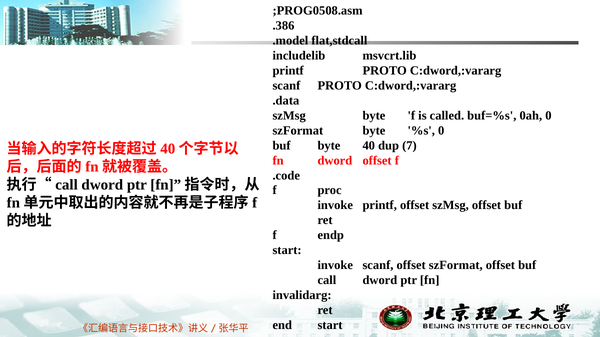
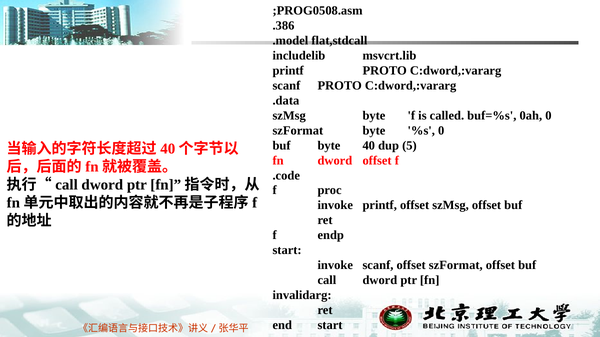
7: 7 -> 5 (409, 146)
